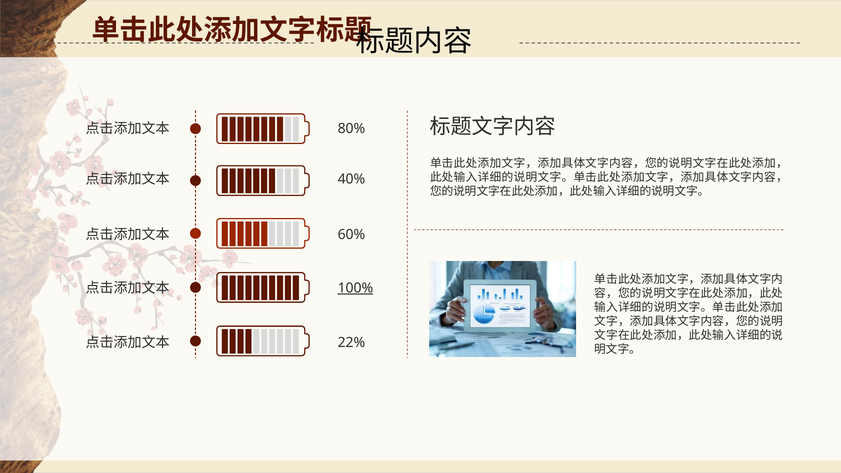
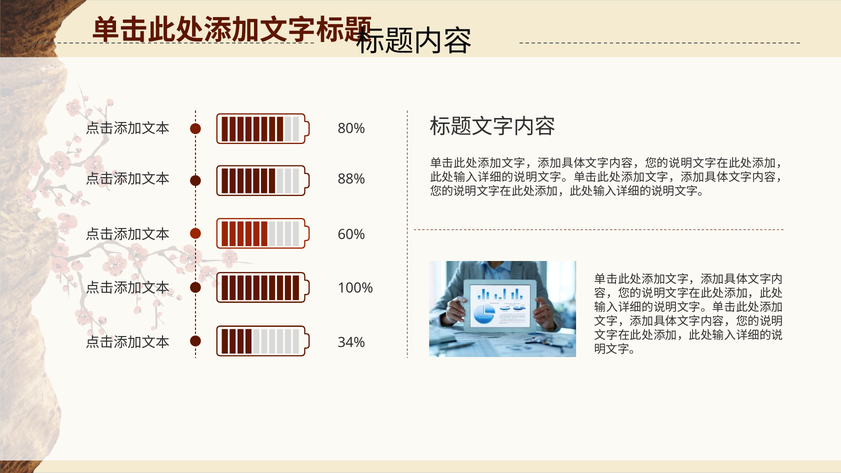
40%: 40% -> 88% (351, 179)
100% underline: present -> none (355, 288)
22%: 22% -> 34% (351, 343)
